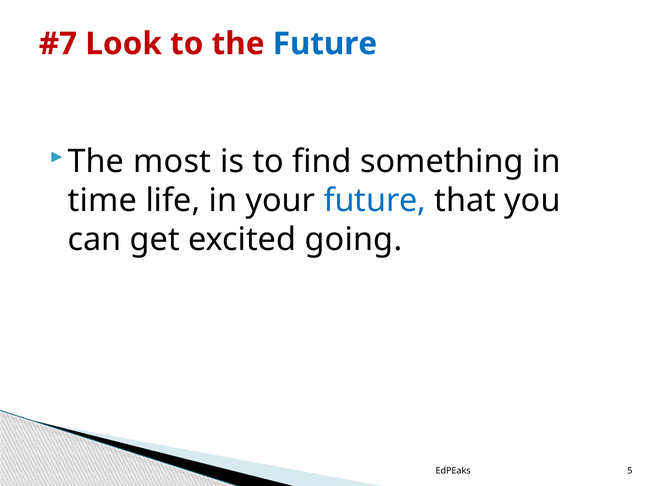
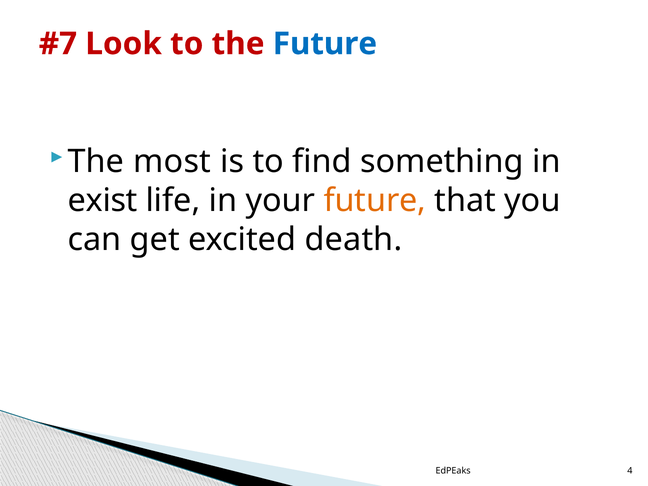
time: time -> exist (103, 200)
future colour: blue -> orange (375, 200)
going: going -> death (353, 239)
5: 5 -> 4 (630, 471)
